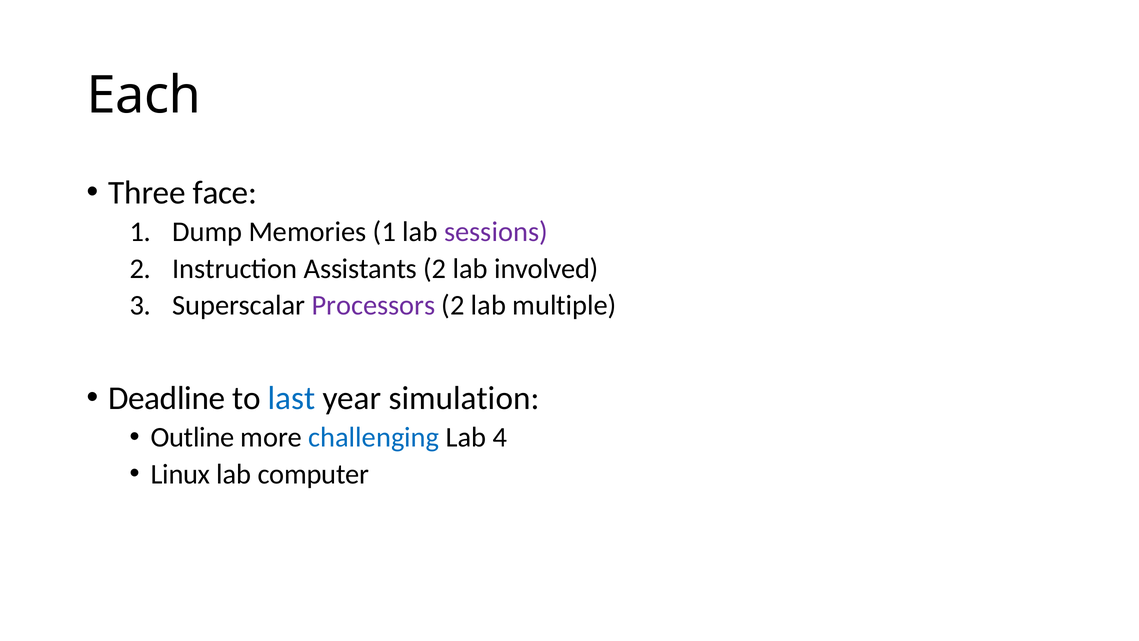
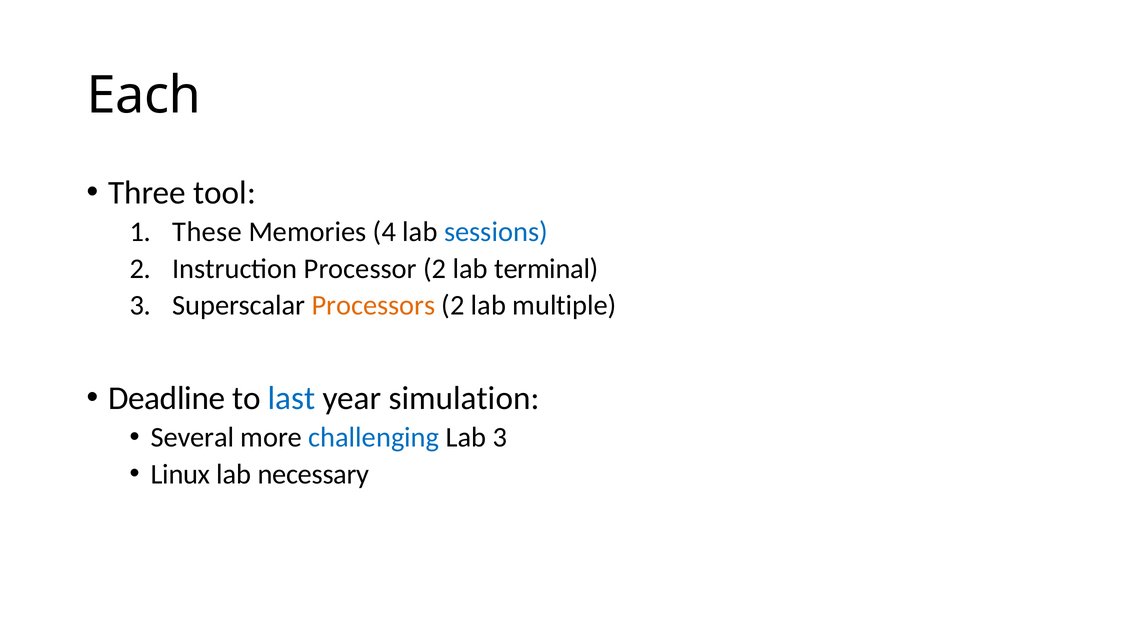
face: face -> tool (225, 193)
Dump: Dump -> These (207, 232)
Memories 1: 1 -> 4 (384, 232)
sessions colour: purple -> blue (496, 232)
Assistants: Assistants -> Processor (360, 268)
involved: involved -> terminal (546, 268)
Processors colour: purple -> orange (374, 305)
Outline: Outline -> Several (192, 437)
Lab 4: 4 -> 3 (500, 437)
computer: computer -> necessary (313, 474)
